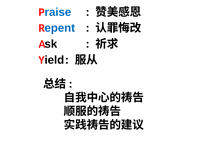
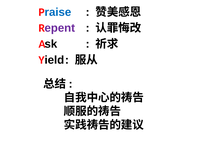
epent colour: blue -> purple (60, 28)
